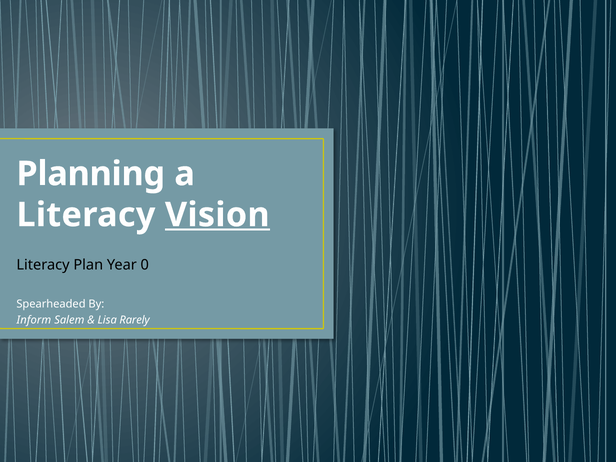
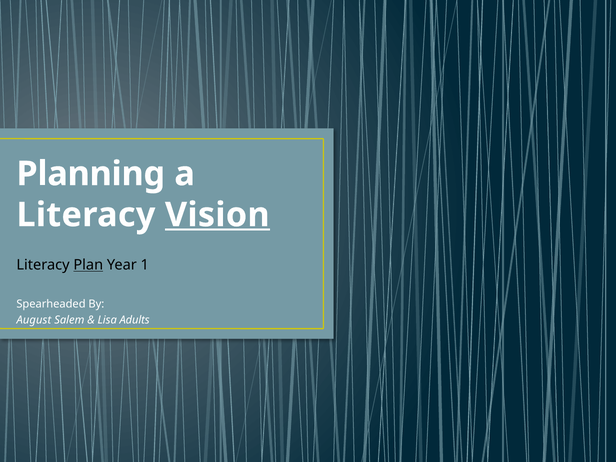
Plan underline: none -> present (88, 265)
0: 0 -> 1 (145, 265)
Inform: Inform -> August (34, 320)
Rarely: Rarely -> Adults (135, 320)
